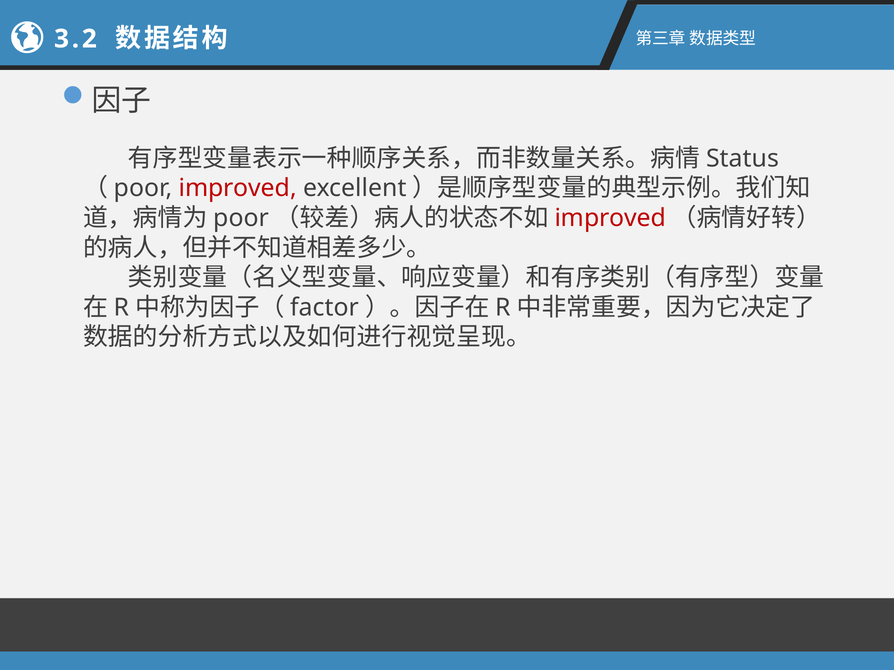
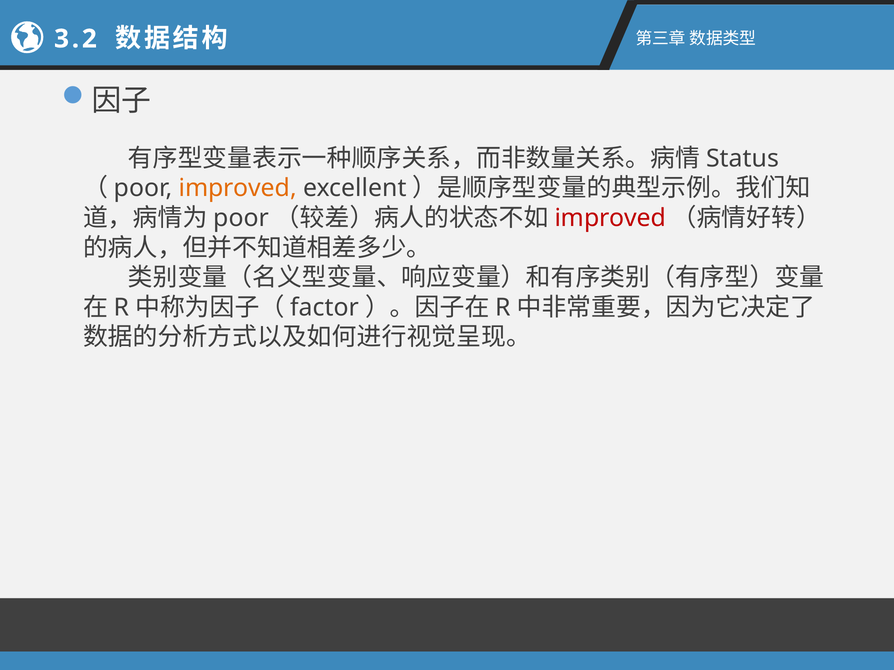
improved colour: red -> orange (238, 188)
